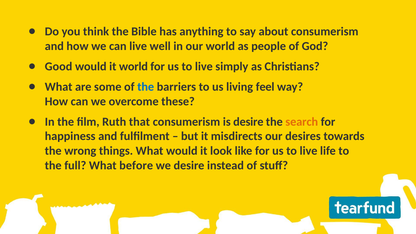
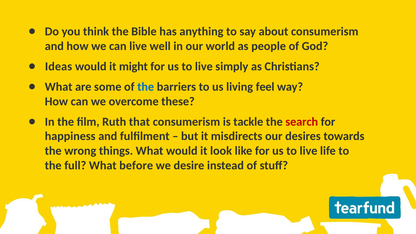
Good: Good -> Ideas (59, 67)
it world: world -> might (133, 67)
is desire: desire -> tackle (248, 122)
search colour: orange -> red (302, 122)
